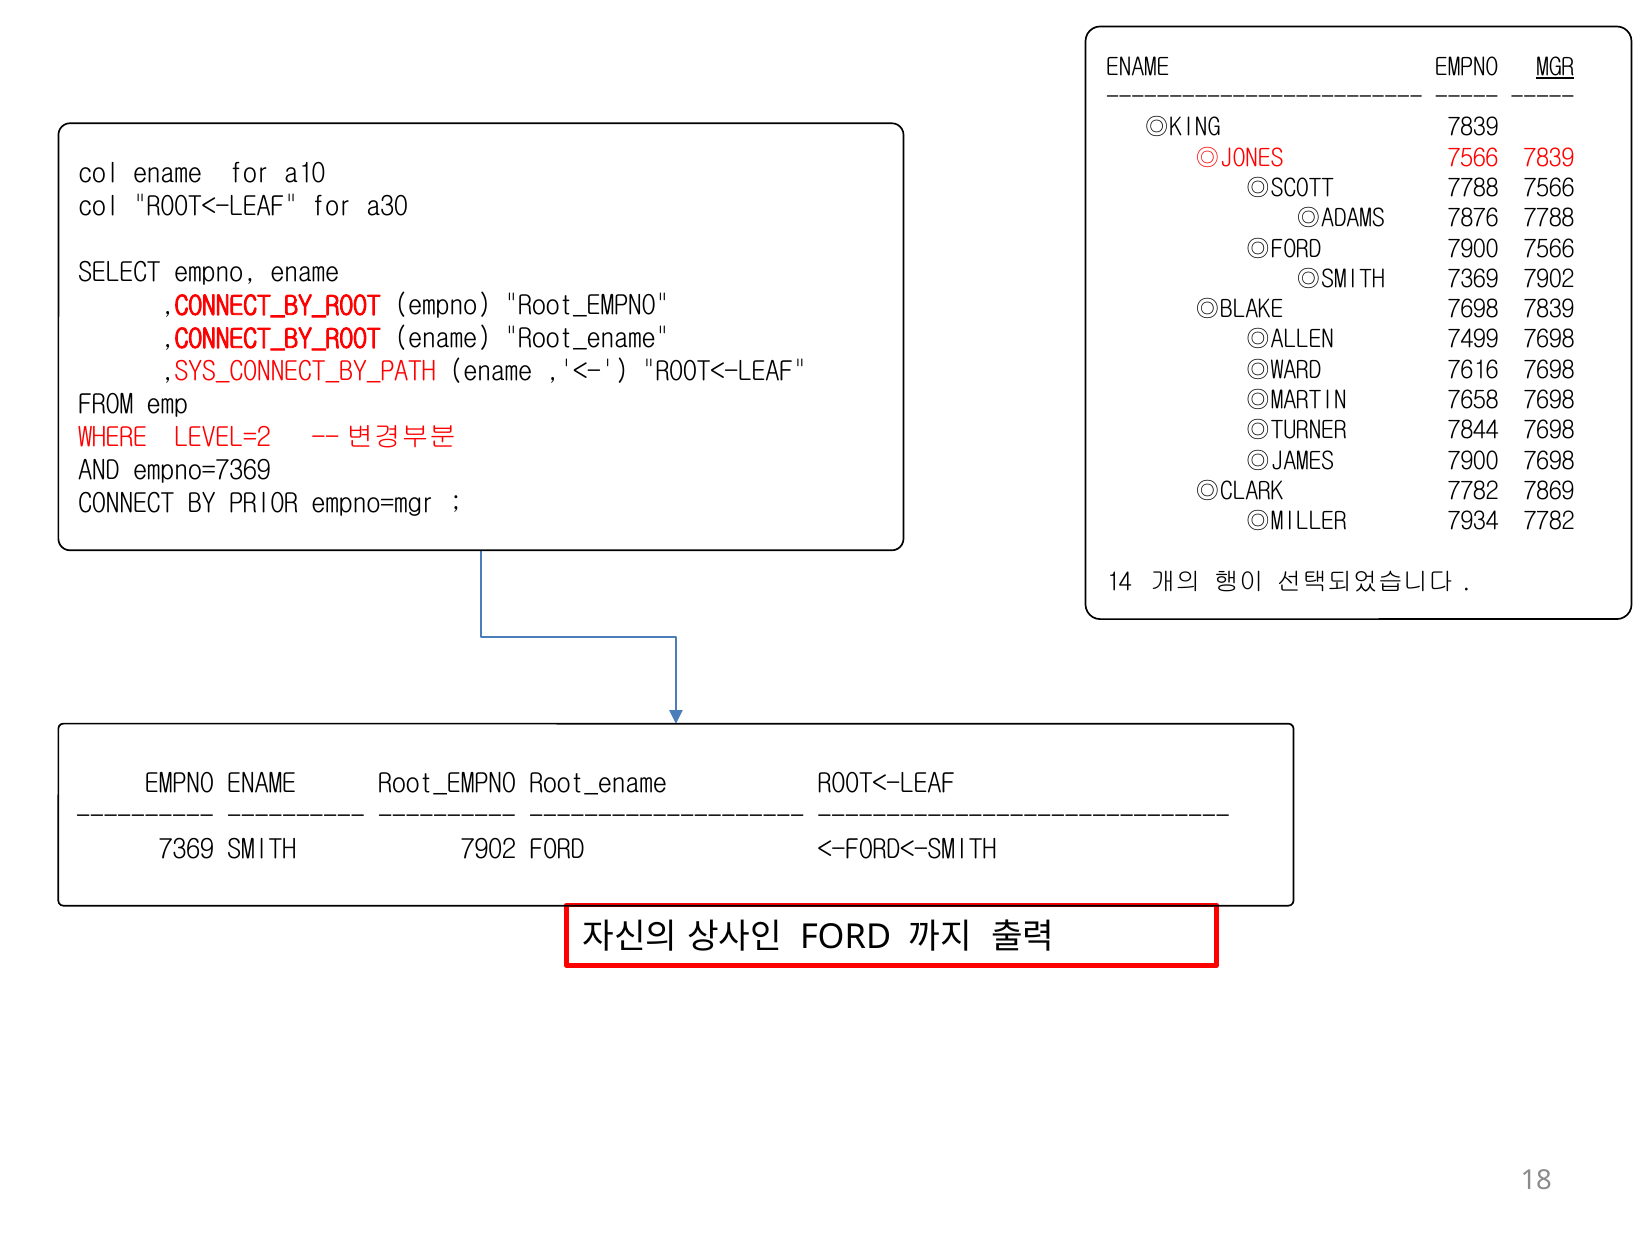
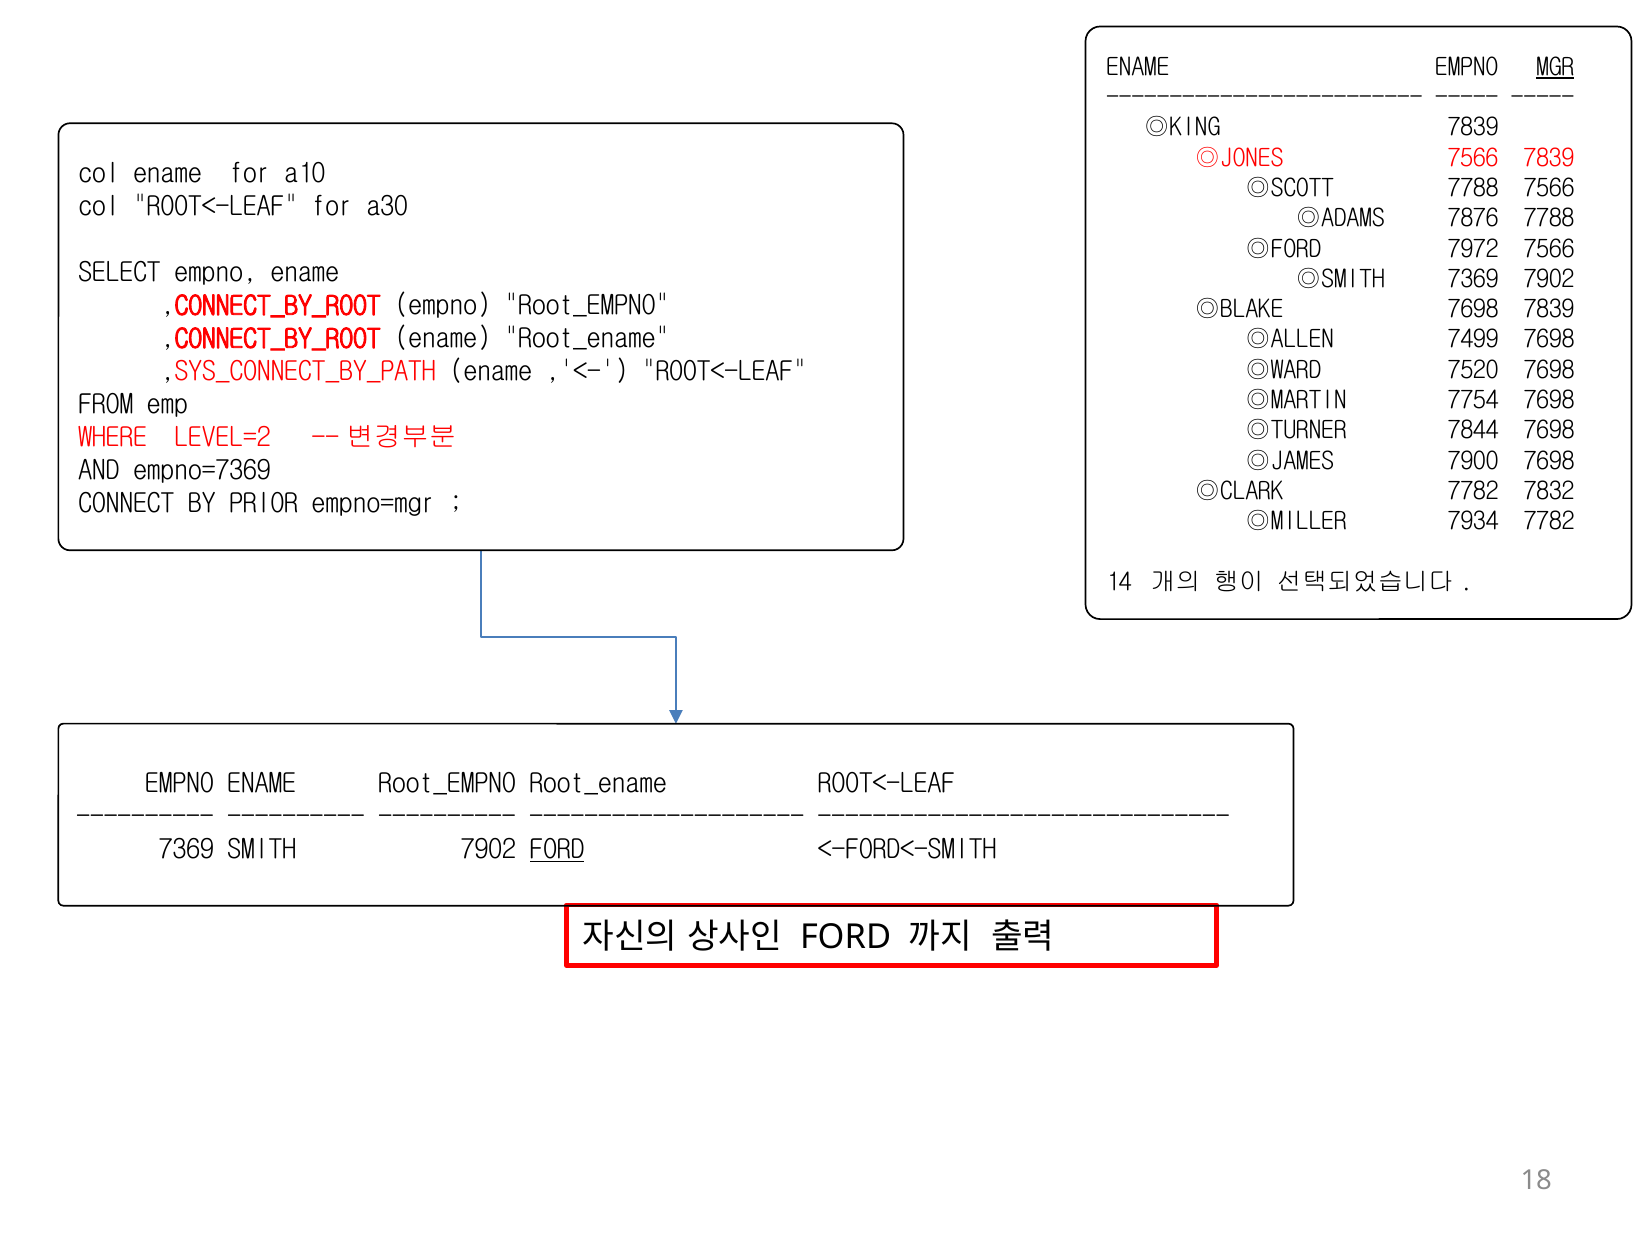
◎FORD 7900: 7900 -> 7972 (1473, 249)
7616: 7616 -> 7520 (1473, 370)
7658: 7658 -> 7754 (1473, 400)
7869: 7869 -> 7832 (1549, 491)
FORD underline: none -> present (557, 850)
